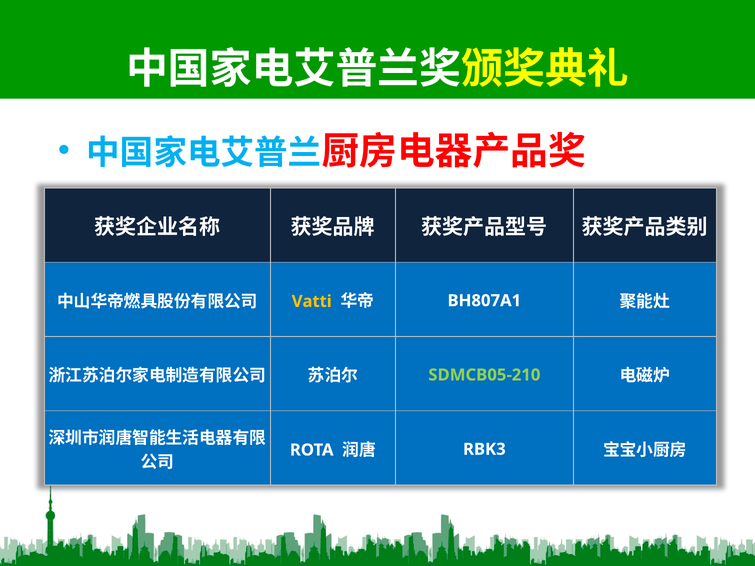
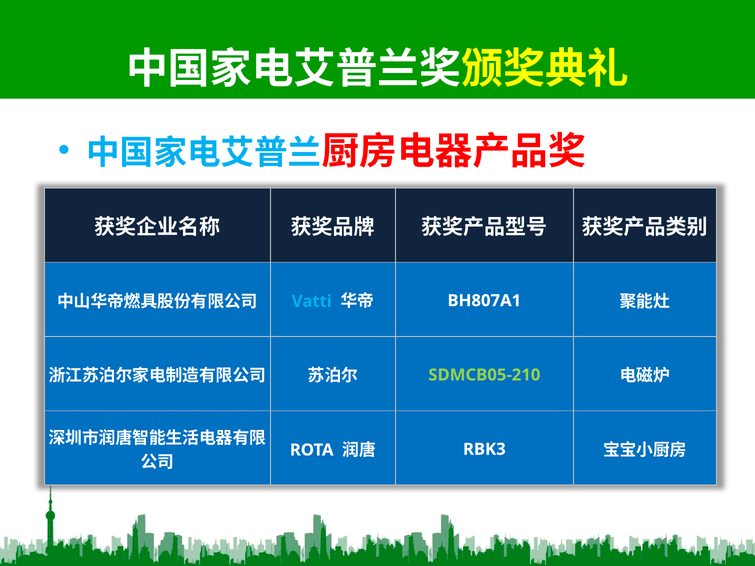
Vatti colour: yellow -> light blue (312, 302)
